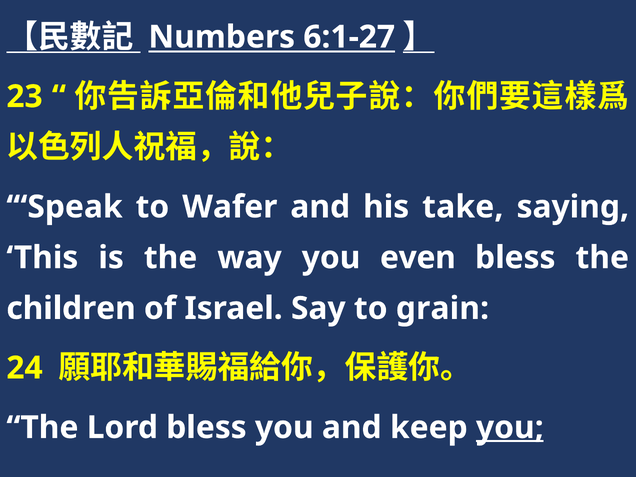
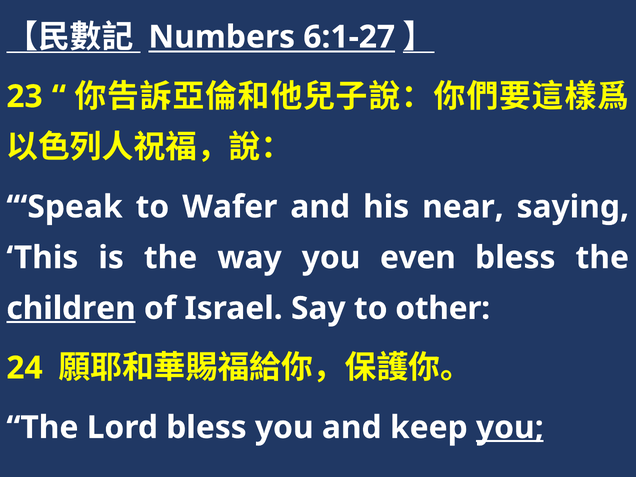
take: take -> near (463, 207)
children underline: none -> present (71, 308)
grain: grain -> other (443, 308)
